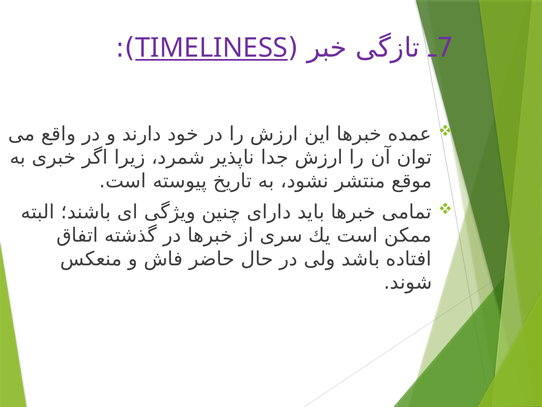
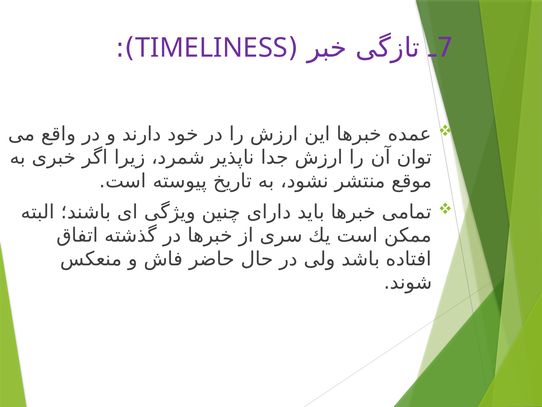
TIMELINESS underline: present -> none (211, 48)
